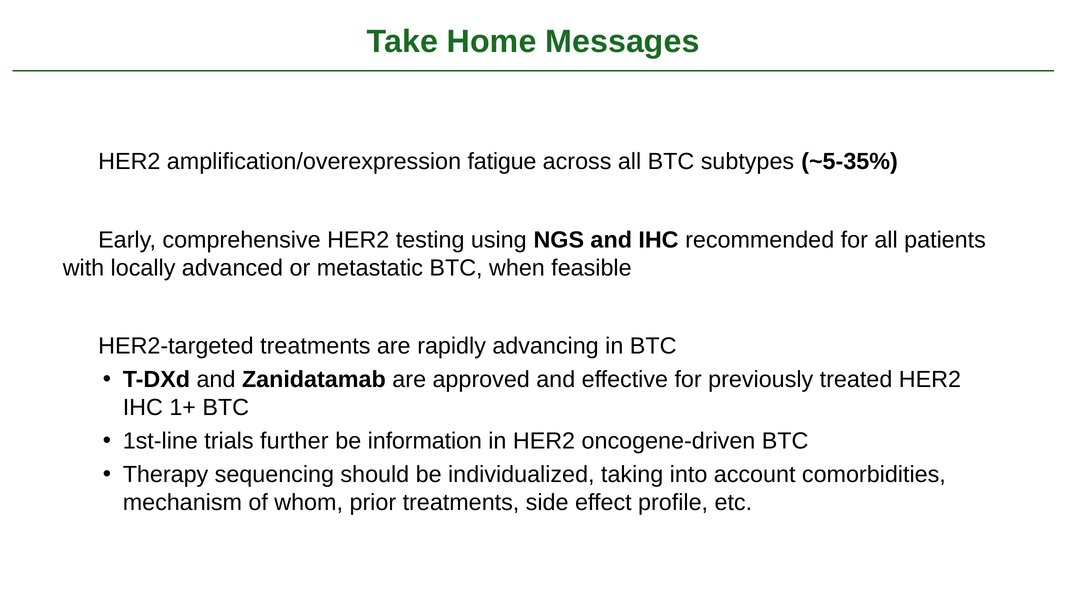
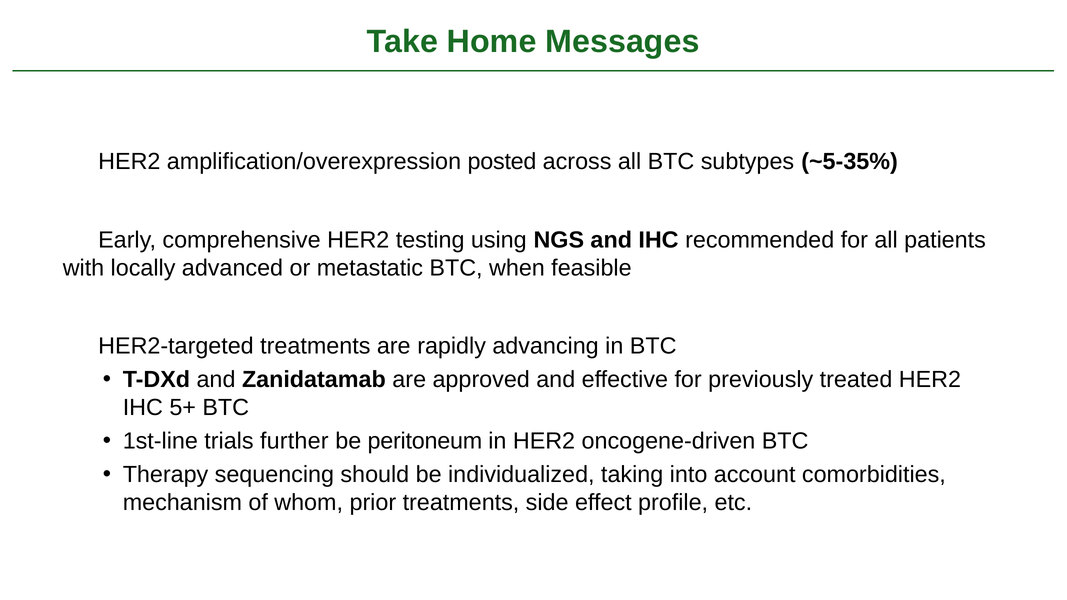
fatigue: fatigue -> posted (502, 162)
1+: 1+ -> 5+ (183, 408)
information: information -> peritoneum (425, 441)
